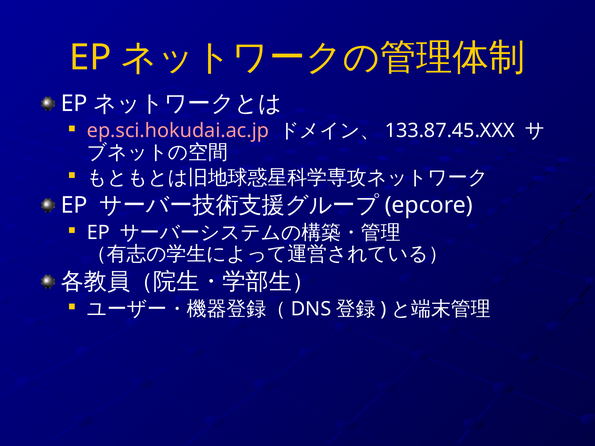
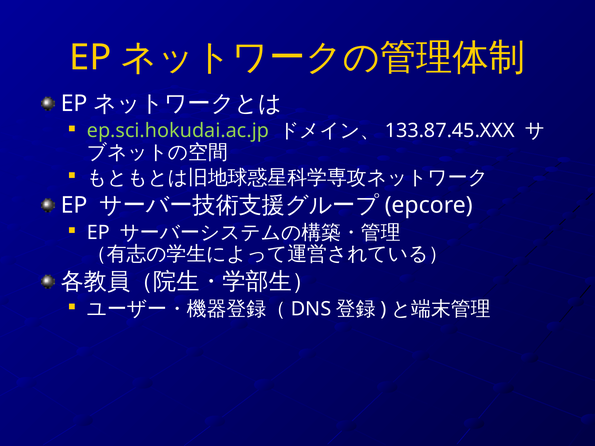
ep.sci.hokudai.ac.jp colour: pink -> light green (178, 131)
